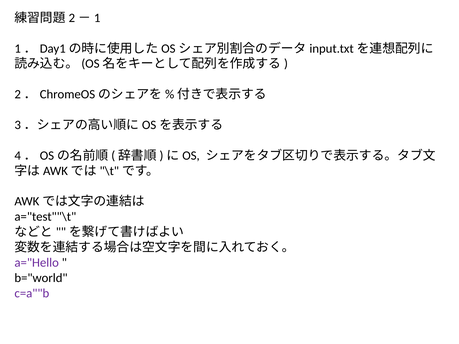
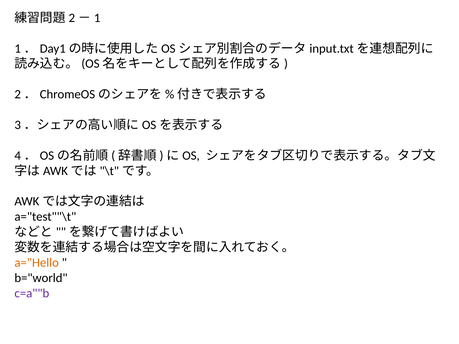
a="Hello colour: purple -> orange (37, 263)
